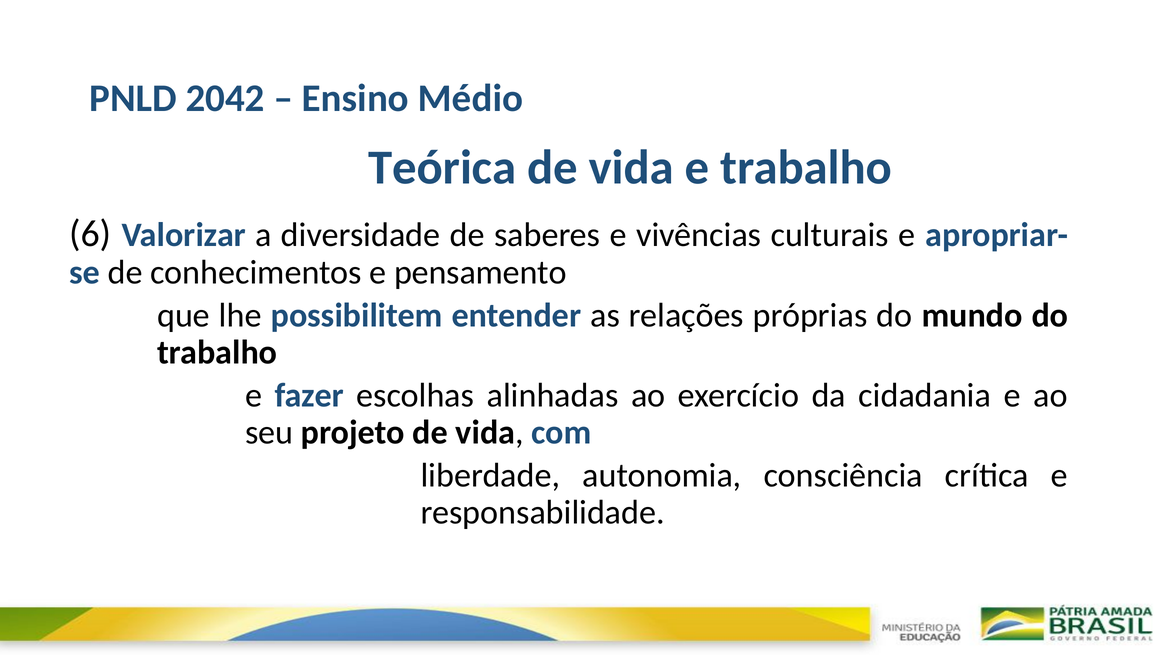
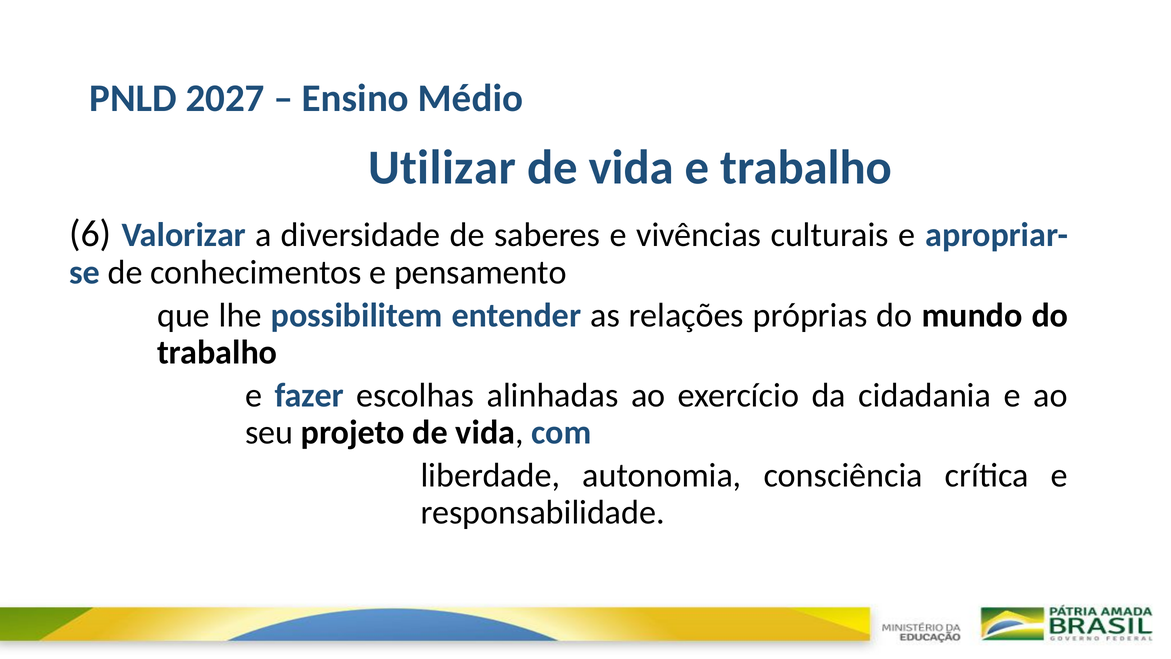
2042: 2042 -> 2027 (225, 98)
Teórica: Teórica -> Utilizar (442, 168)
